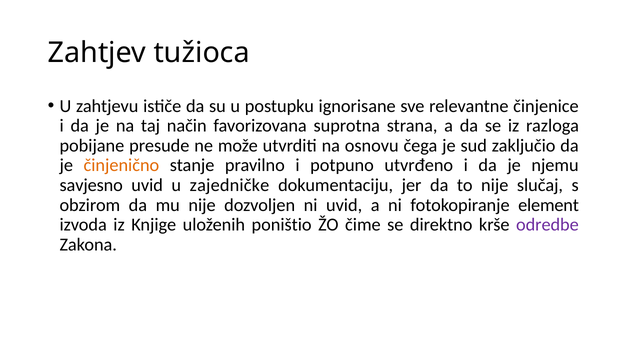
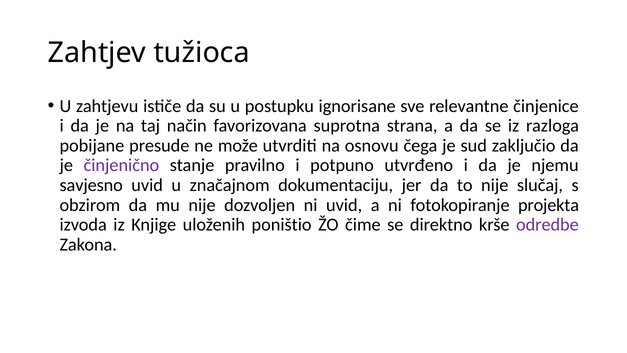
činjenično colour: orange -> purple (121, 165)
zajedničke: zajedničke -> značajnom (230, 185)
element: element -> projekta (549, 205)
